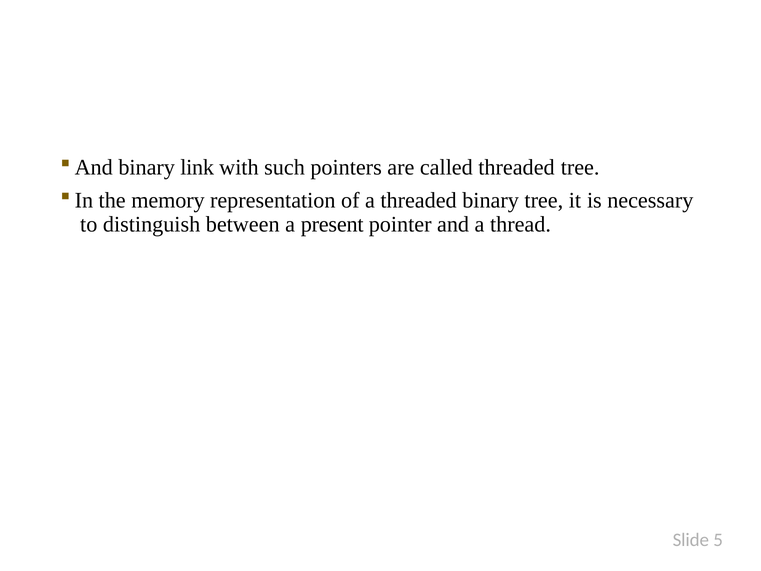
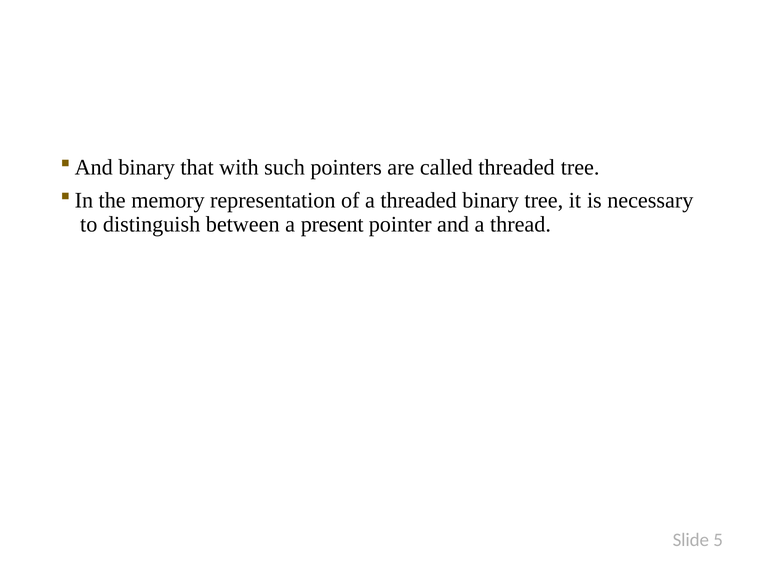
link: link -> that (197, 167)
